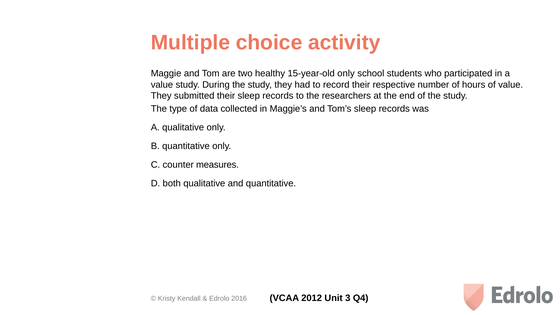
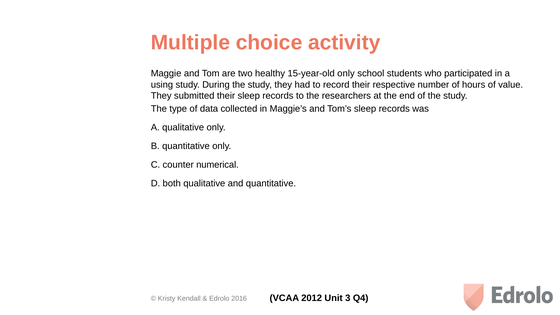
value: value -> using (162, 85)
measures: measures -> numerical (217, 165)
